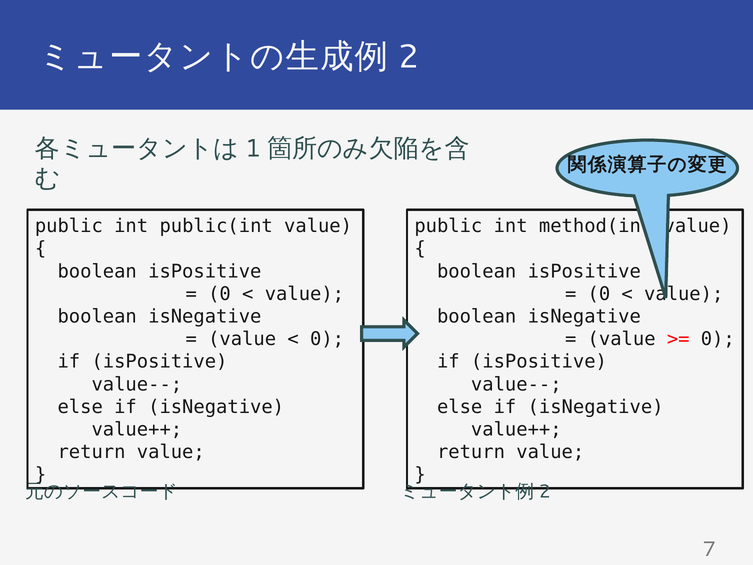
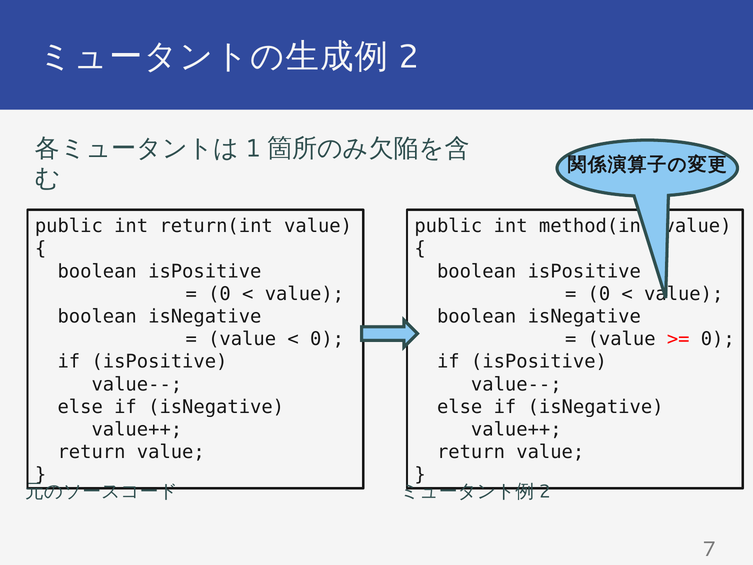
public(int: public(int -> return(int (216, 226)
